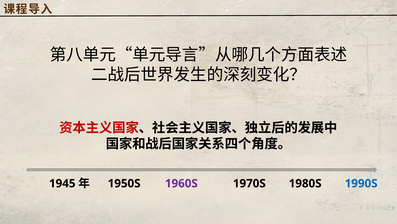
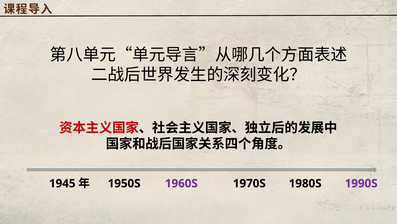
1990S colour: blue -> purple (361, 183)
